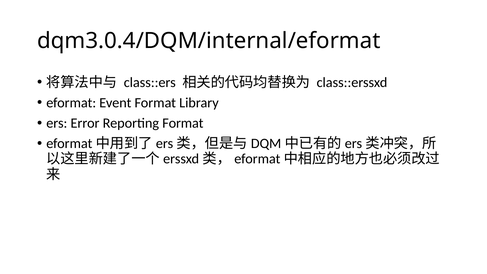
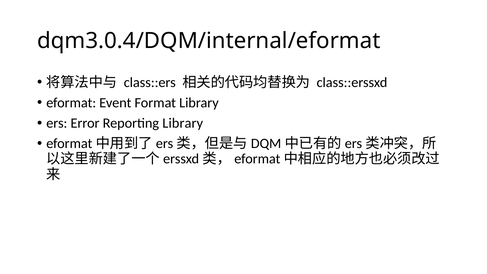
Reporting Format: Format -> Library (183, 123)
